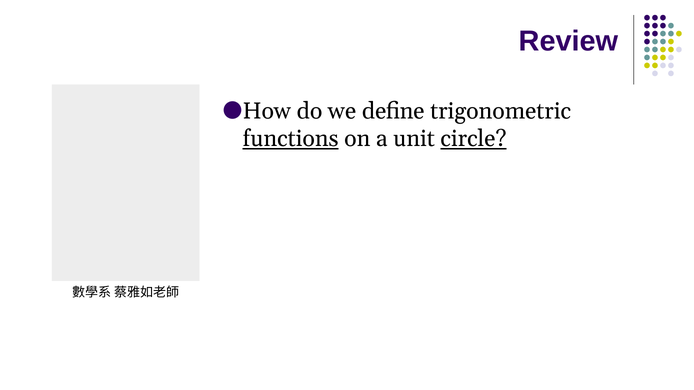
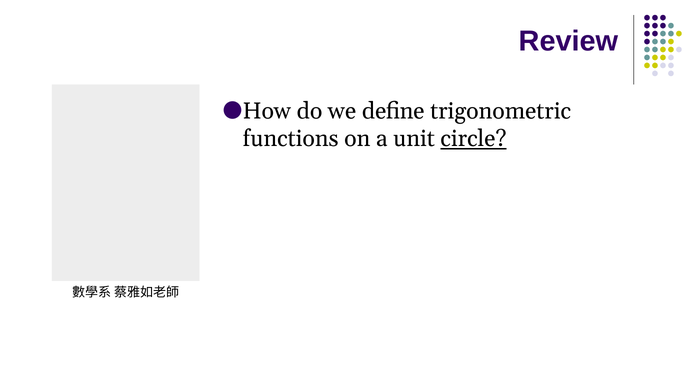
functions underline: present -> none (291, 139)
